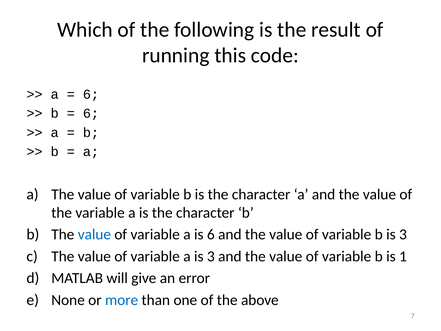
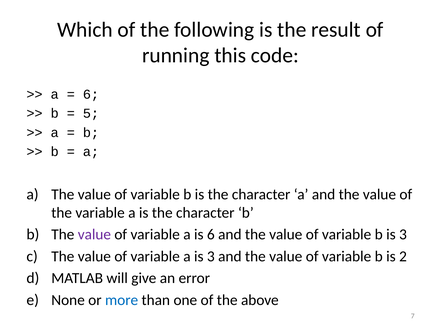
6: 6 -> 5 (91, 113)
value colour: blue -> purple (94, 234)
1: 1 -> 2 (403, 256)
